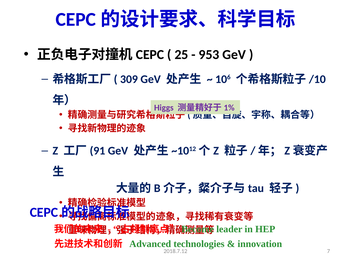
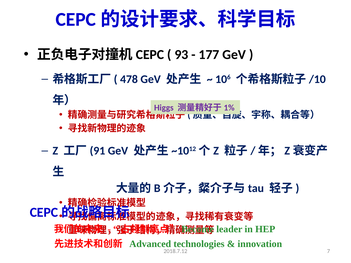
25: 25 -> 93 (181, 55)
953: 953 -> 177 (209, 55)
309: 309 -> 478 (129, 79)
